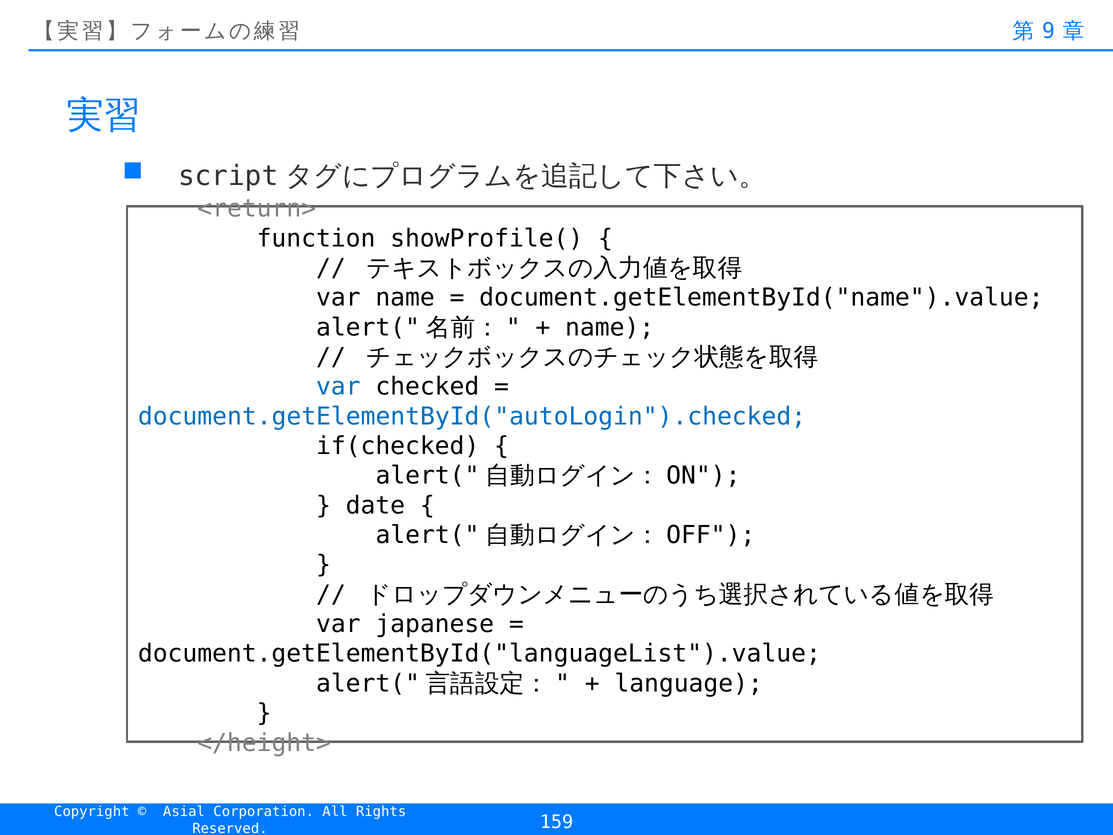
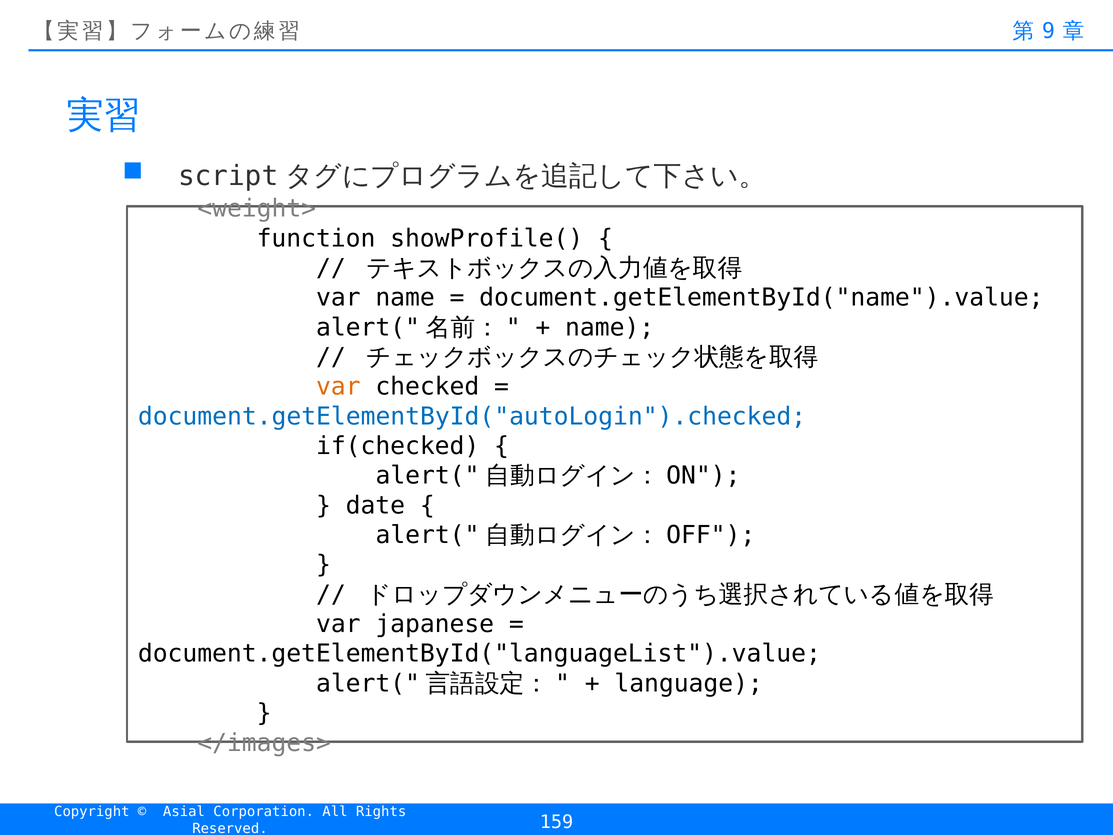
<return>: <return> -> <weight> (257, 209)
var colour: blue -> orange (338, 387)
</height>: </height> -> </images> (264, 743)
